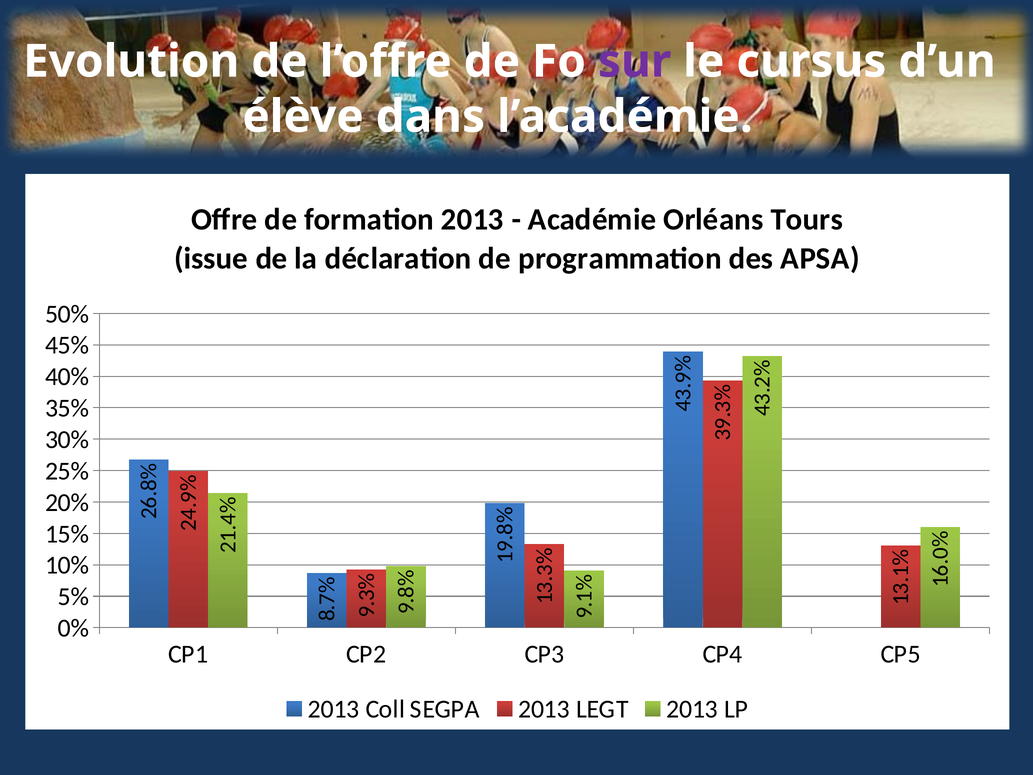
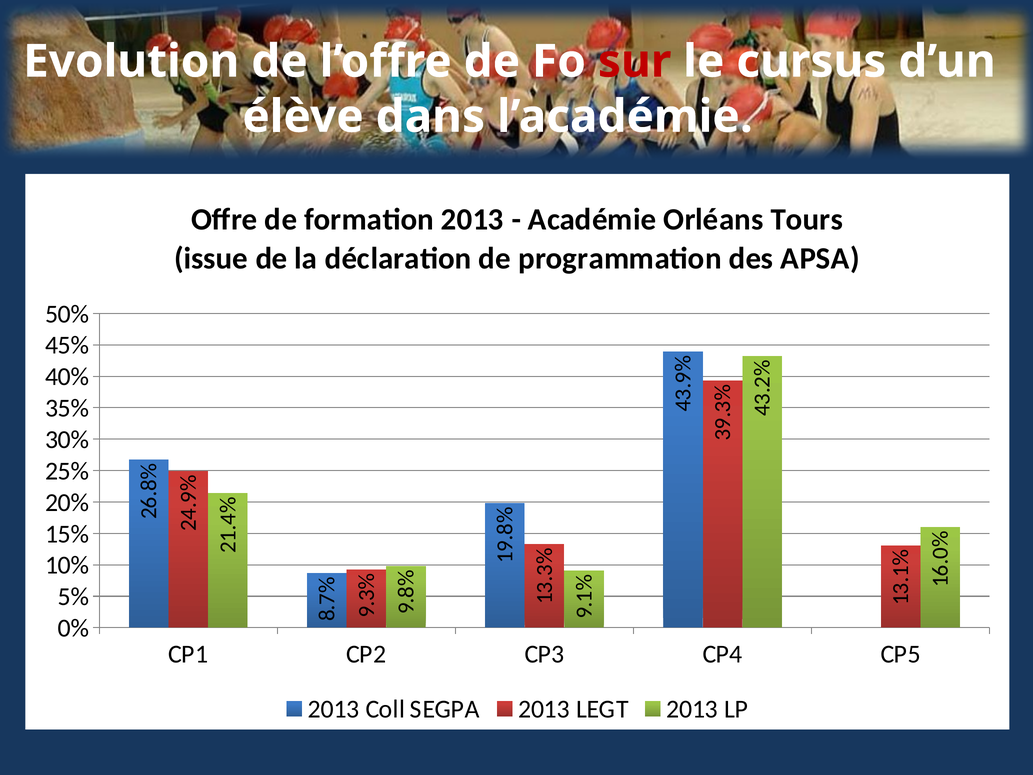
sur colour: purple -> red (635, 62)
